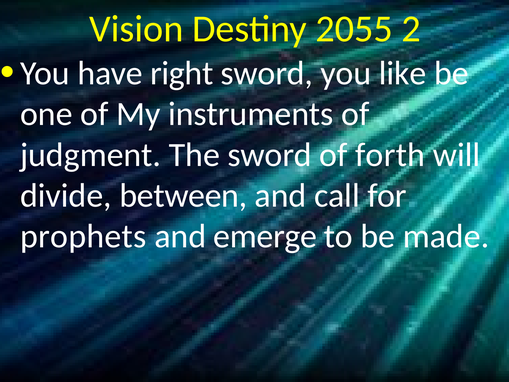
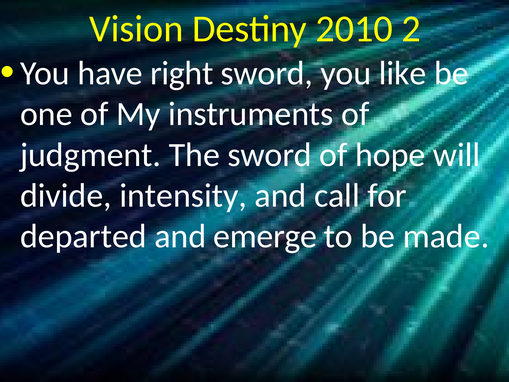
2055: 2055 -> 2010 (354, 29)
forth: forth -> hope (390, 155)
between: between -> intensity (183, 195)
prophets: prophets -> departed (83, 236)
